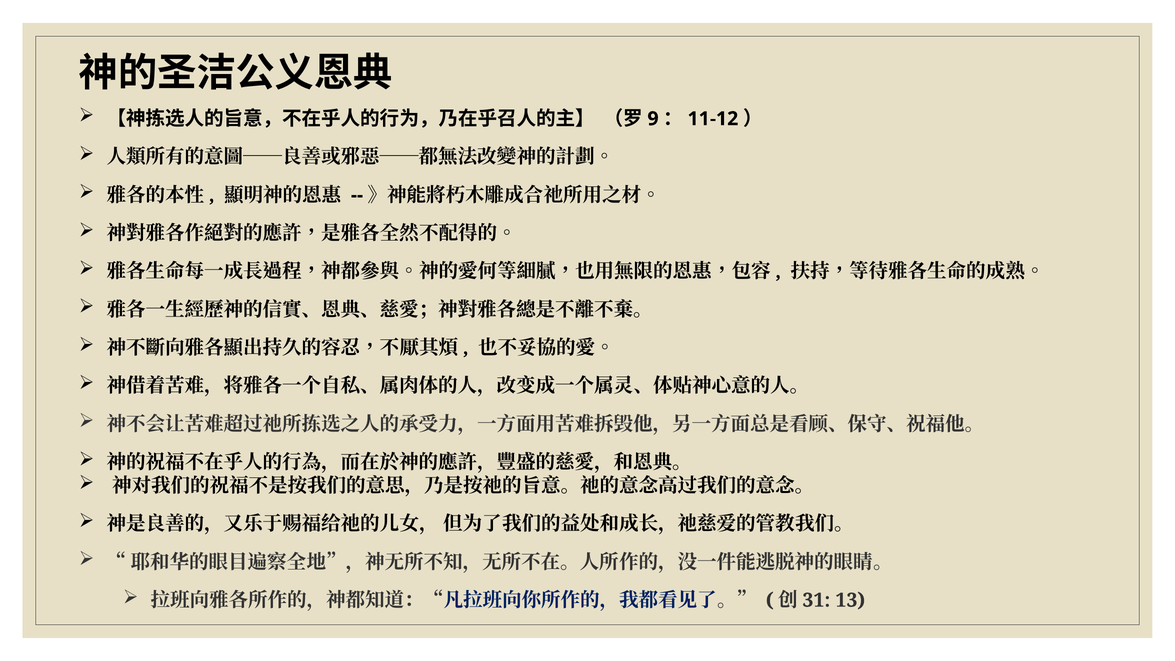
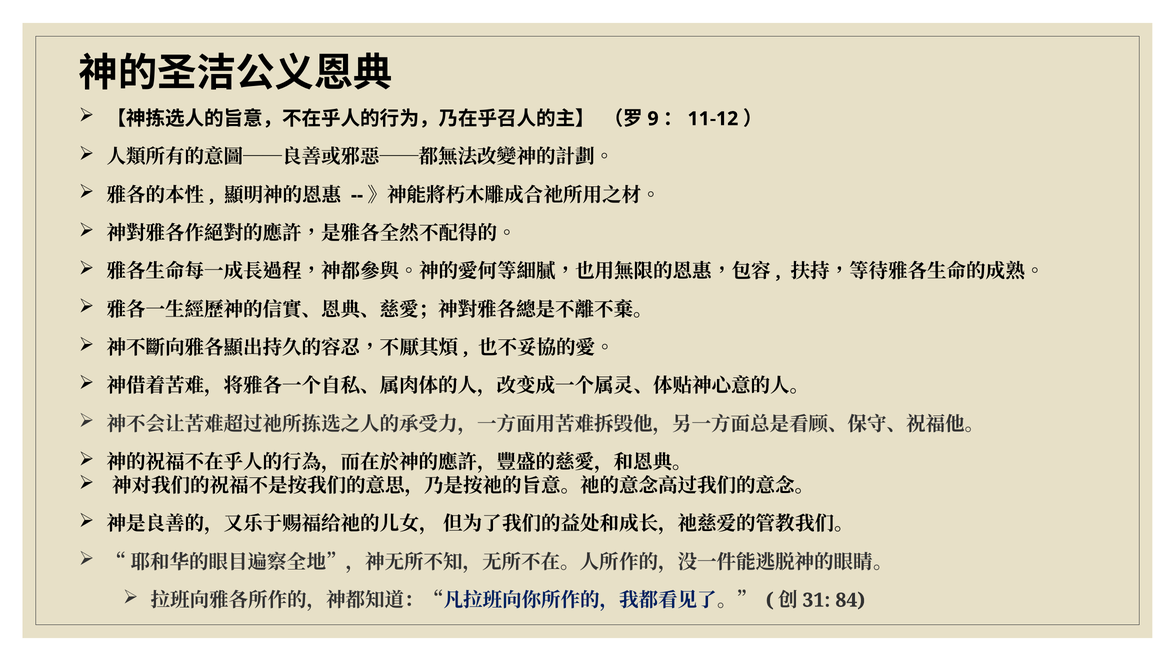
13: 13 -> 84 (850, 600)
